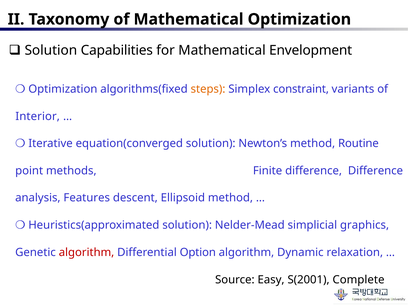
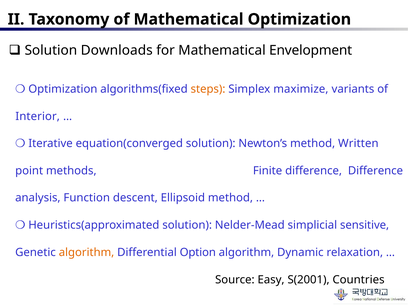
Capabilities: Capabilities -> Downloads (117, 50)
constraint: constraint -> maximize (301, 89)
Routine: Routine -> Written (358, 143)
Features: Features -> Function (87, 198)
graphics: graphics -> sensitive (365, 225)
algorithm colour: red -> orange (87, 252)
Complete: Complete -> Countries (359, 280)
